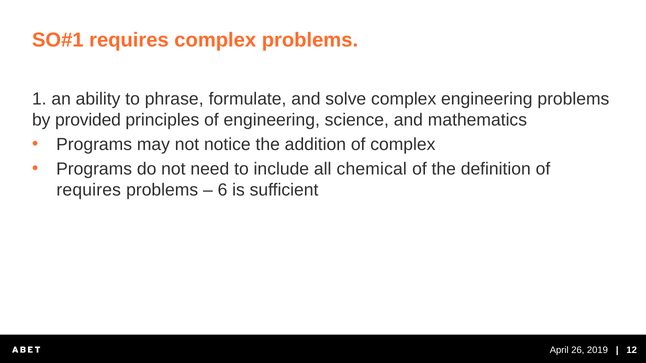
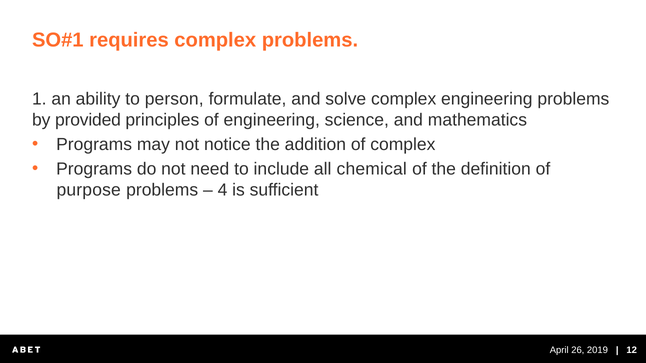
phrase: phrase -> person (174, 99)
requires: requires -> purpose (89, 190)
6: 6 -> 4 (223, 190)
